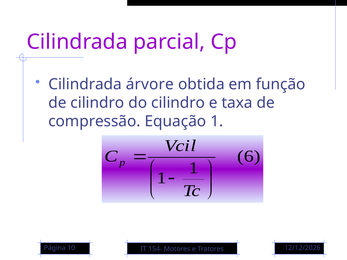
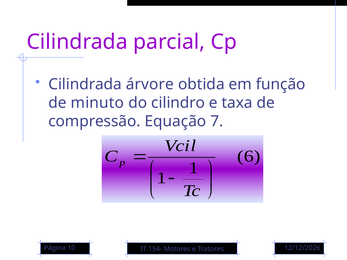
de cilindro: cilindro -> minuto (97, 103)
Equação 1: 1 -> 7 (217, 121)
